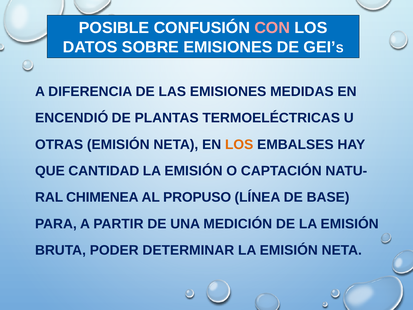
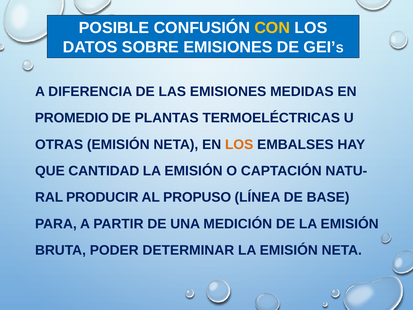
CON colour: pink -> yellow (272, 28)
ENCENDIÓ: ENCENDIÓ -> PROMEDIO (72, 118)
CHIMENEA: CHIMENEA -> PRODUCIR (102, 197)
